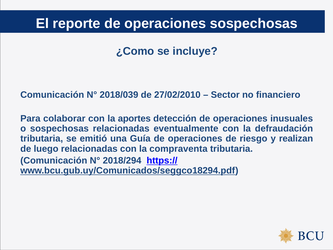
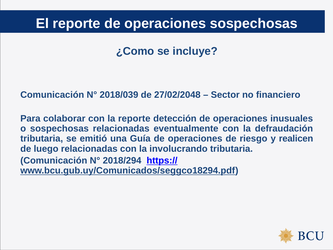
27/02/2010: 27/02/2010 -> 27/02/2048 (177, 95)
la aportes: aportes -> reporte (134, 119)
realizan: realizan -> realicen (296, 139)
compraventa: compraventa -> involucrando (178, 149)
